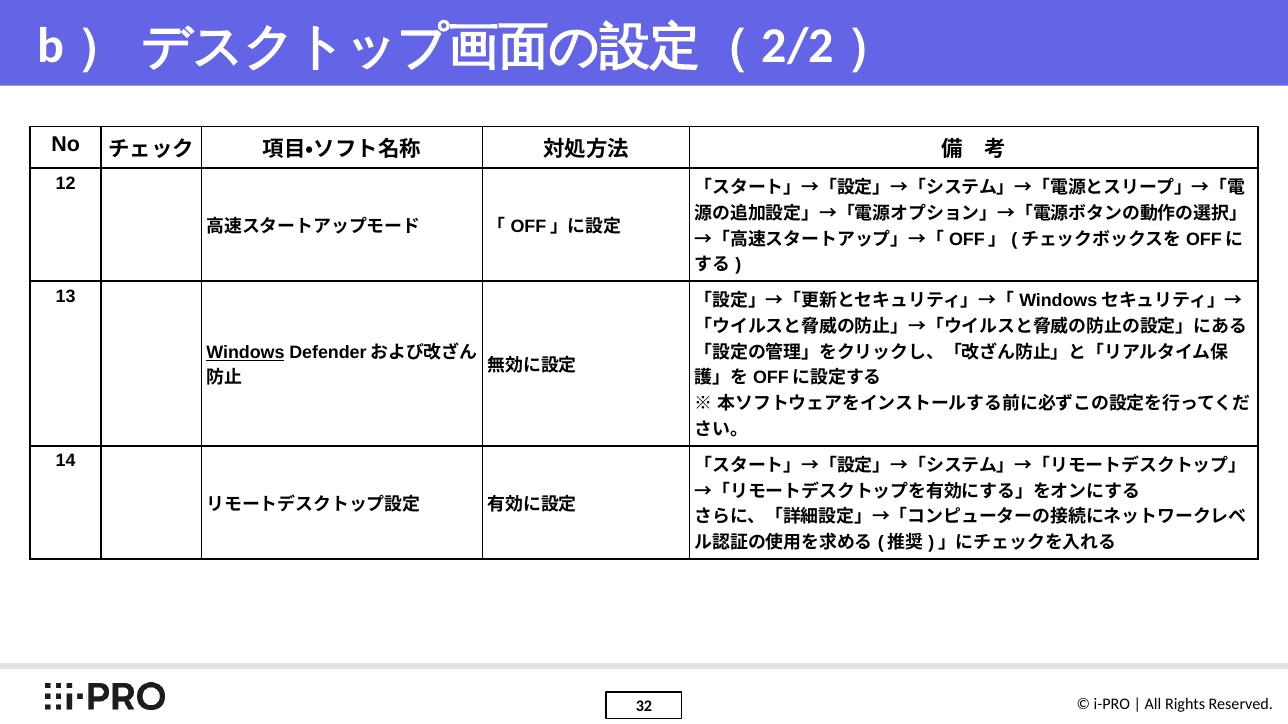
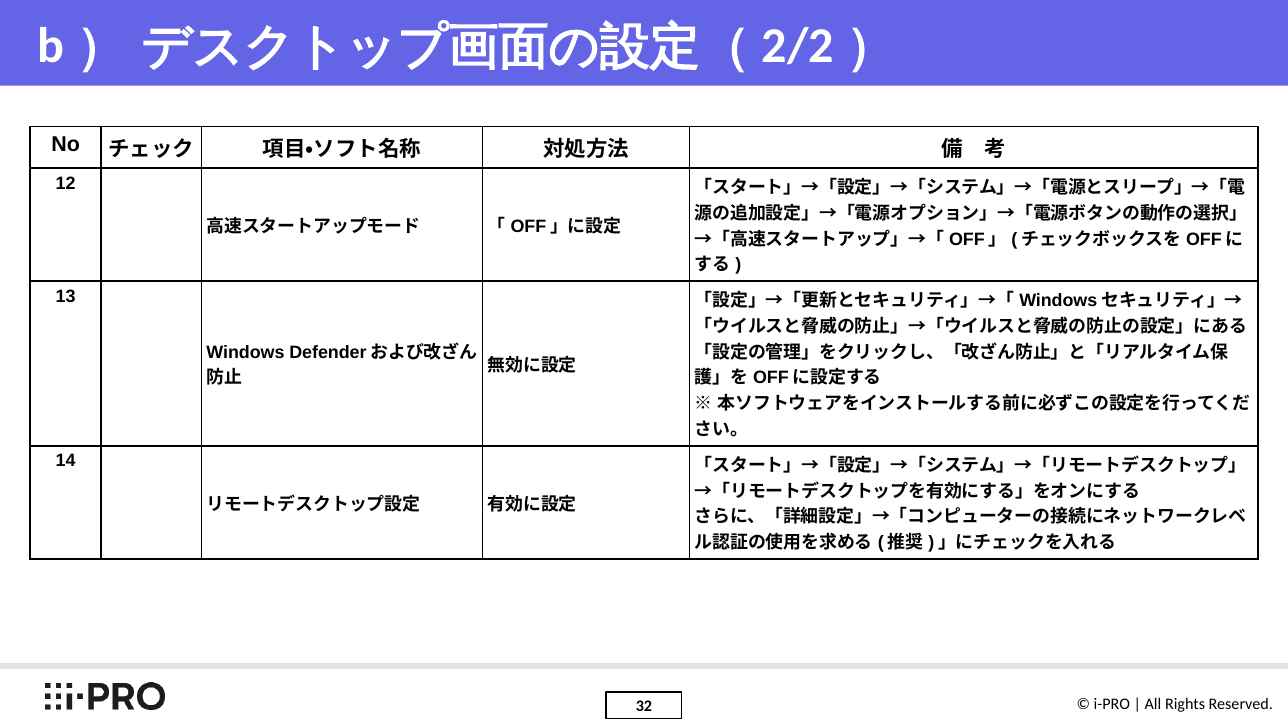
Windows underline: present -> none (245, 353)
